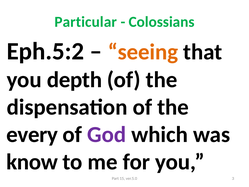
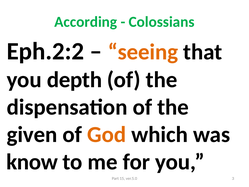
Particular: Particular -> According (86, 22)
Eph.5:2: Eph.5:2 -> Eph.2:2 (45, 51)
every: every -> given (32, 134)
God colour: purple -> orange (107, 134)
